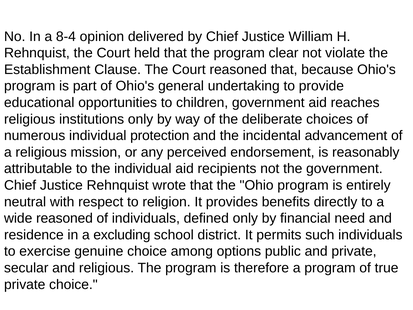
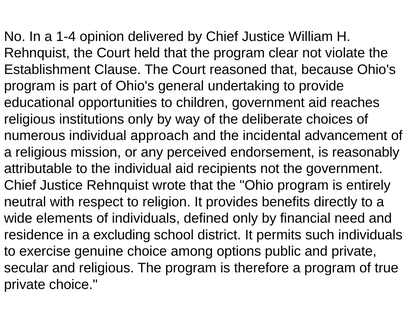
8-4: 8-4 -> 1-4 (66, 36)
protection: protection -> approach (160, 136)
wide reasoned: reasoned -> elements (64, 218)
